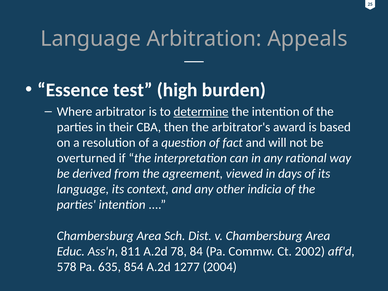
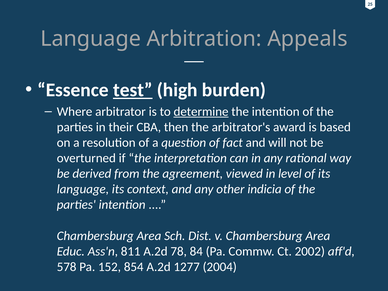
test underline: none -> present (133, 90)
days: days -> level (290, 174)
635: 635 -> 152 (110, 267)
